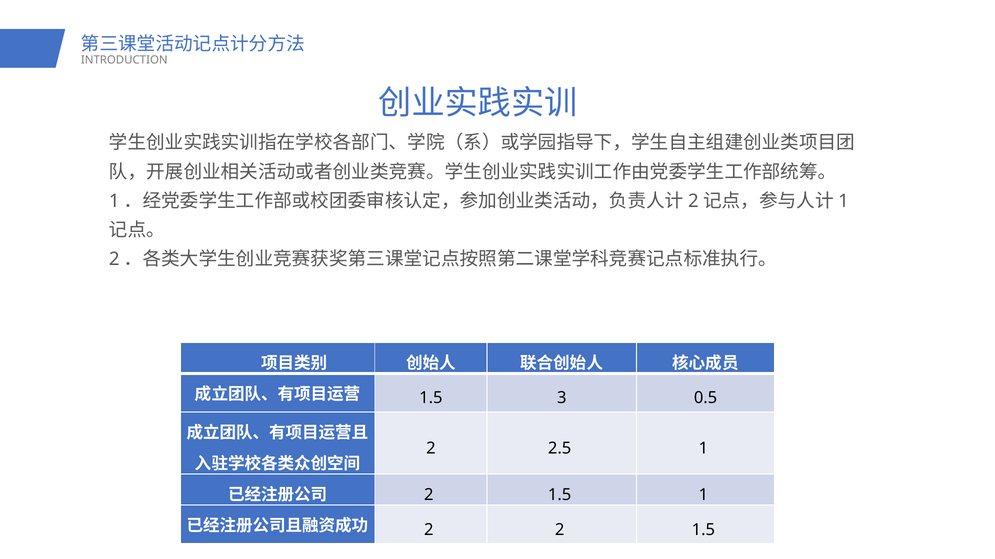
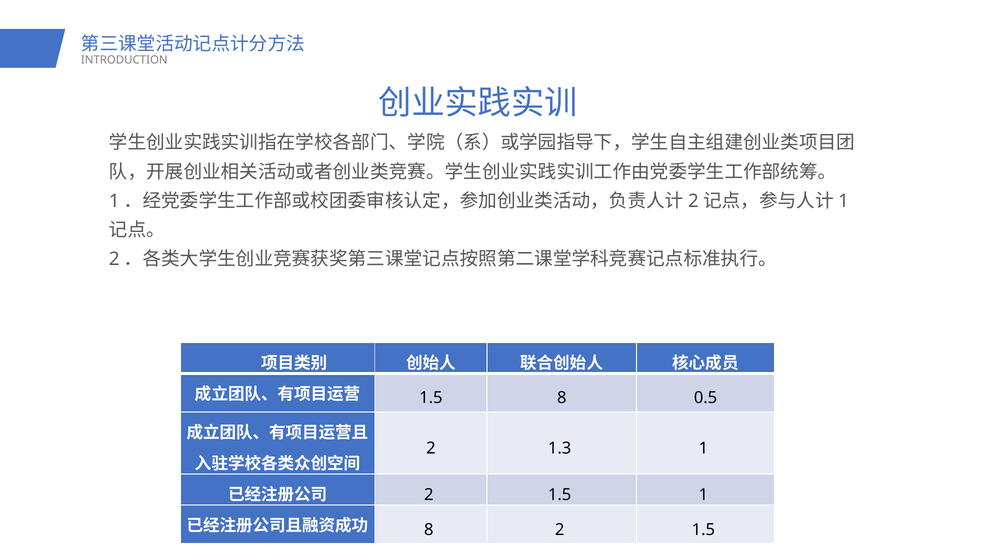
1.5 3: 3 -> 8 (562, 398)
2.5: 2.5 -> 1.3 (560, 449)
2: 2 -> 8 (429, 530)
